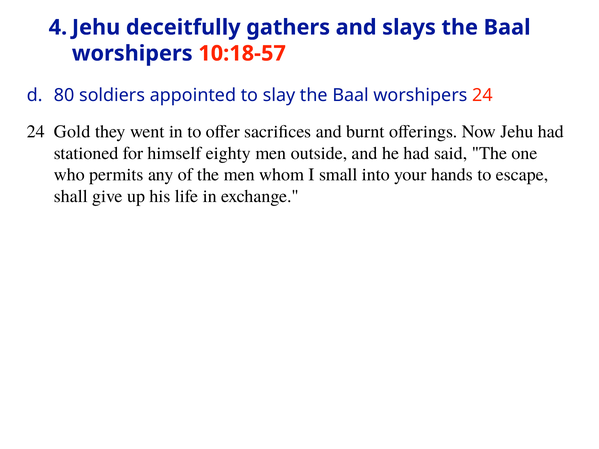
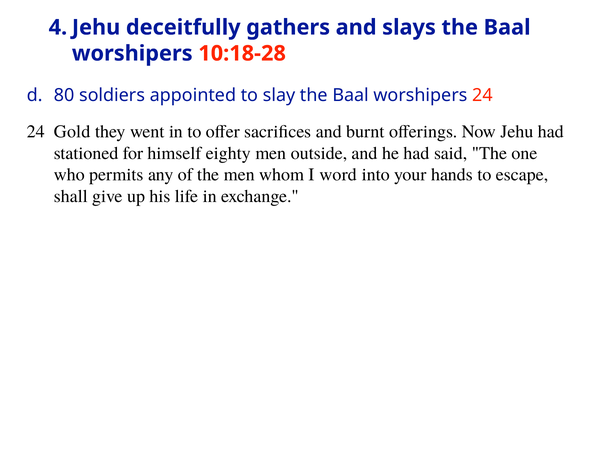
10:18-57: 10:18-57 -> 10:18-28 (242, 53)
small: small -> word (338, 175)
